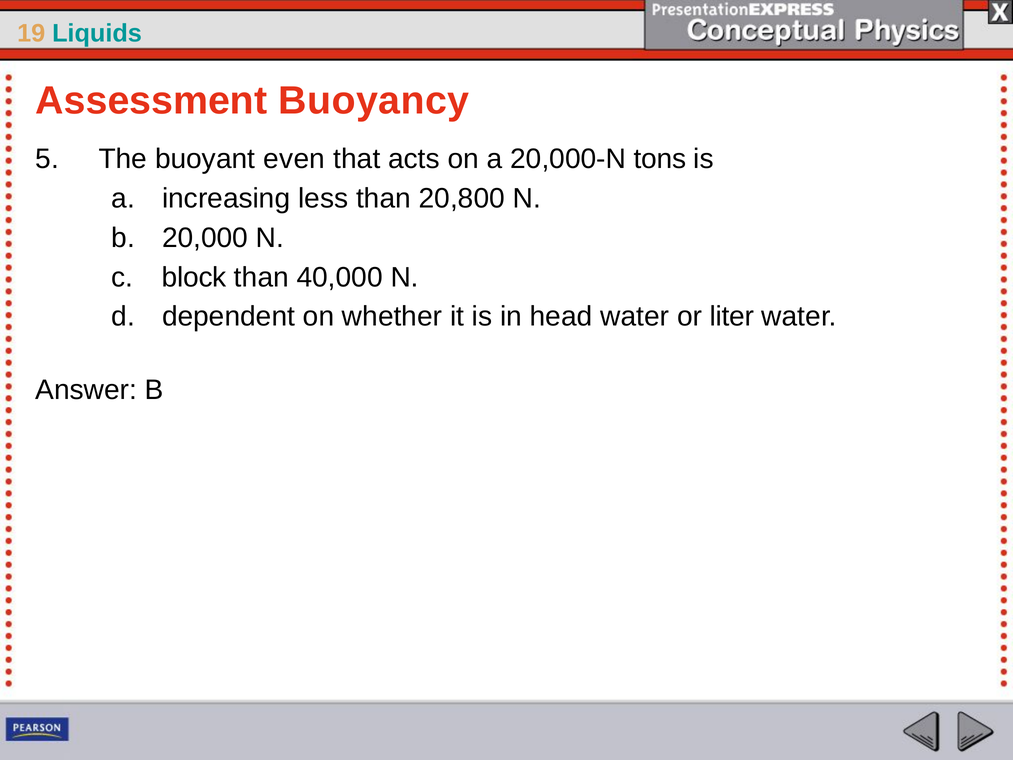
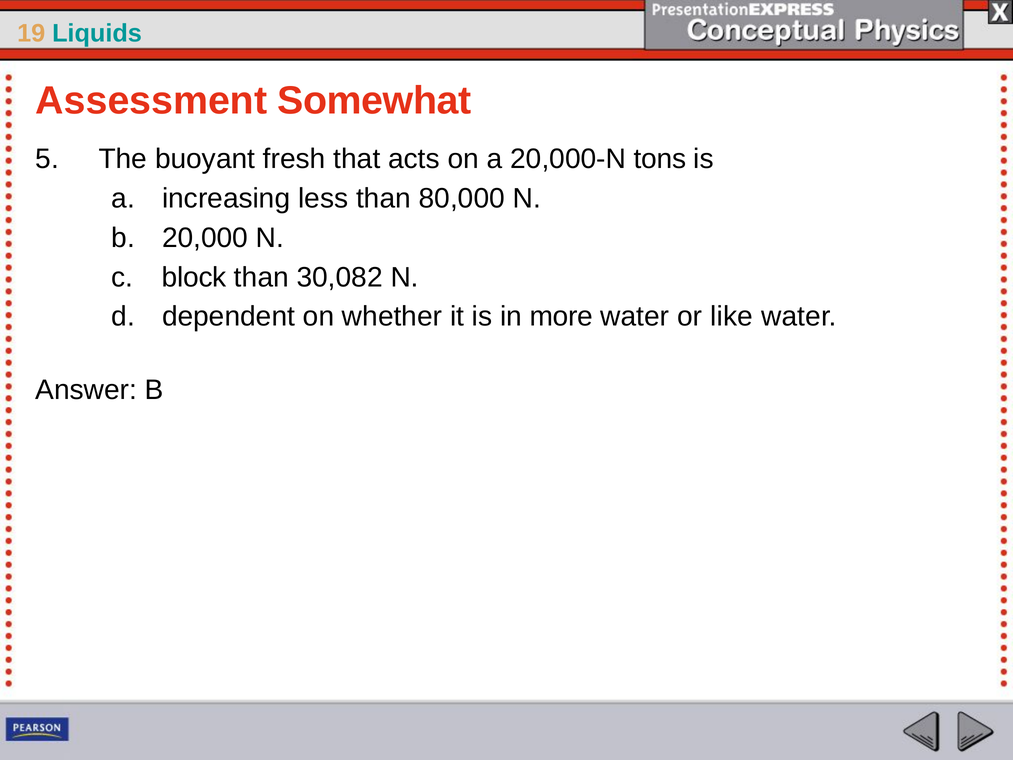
Buoyancy: Buoyancy -> Somewhat (374, 101)
even: even -> fresh (294, 159)
20,800: 20,800 -> 80,000 (462, 198)
40,000: 40,000 -> 30,082 (340, 277)
head: head -> more (561, 317)
liter: liter -> like (732, 317)
